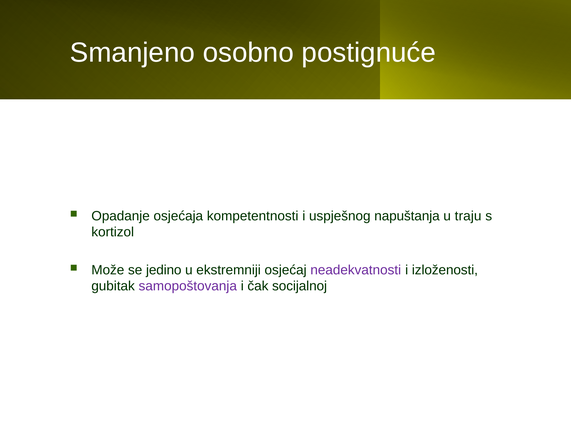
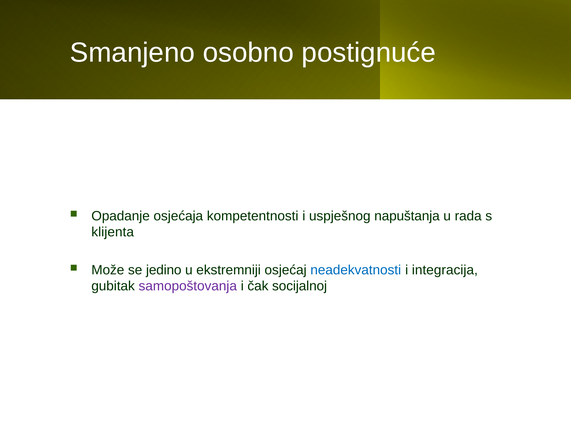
traju: traju -> rada (468, 216)
kortizol: kortizol -> klijenta (113, 232)
neadekvatnosti colour: purple -> blue (356, 270)
izloženosti: izloženosti -> integracija (445, 270)
